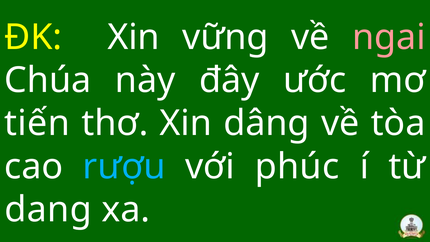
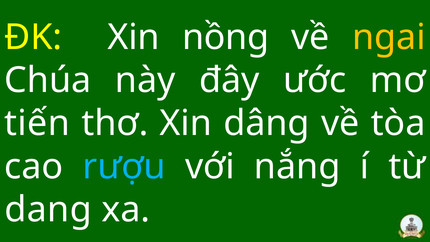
vững: vững -> nồng (226, 37)
ngai colour: pink -> yellow (389, 37)
phúc: phúc -> nắng (297, 166)
